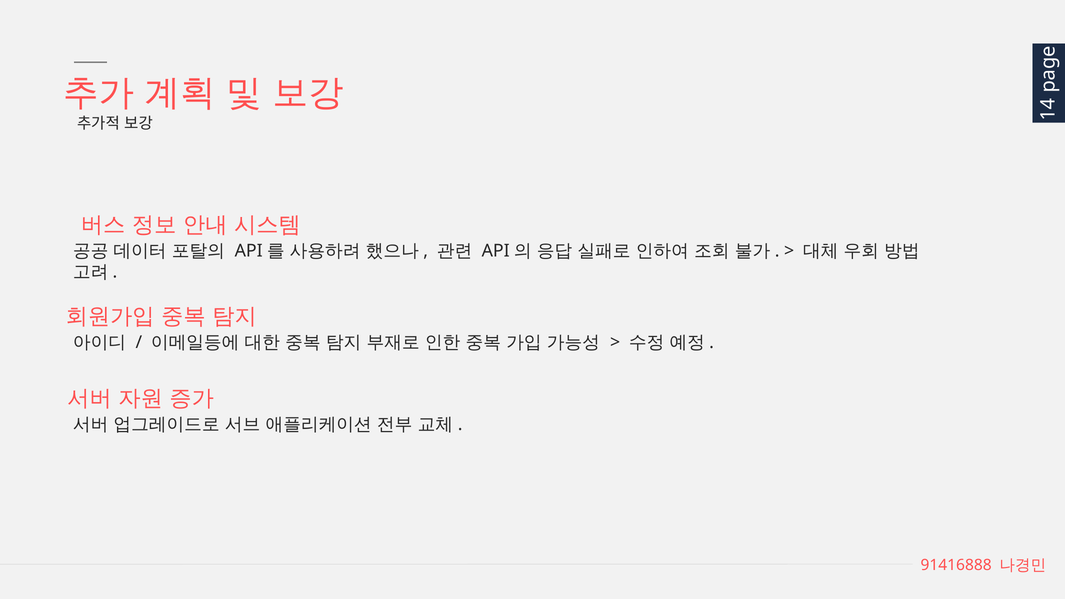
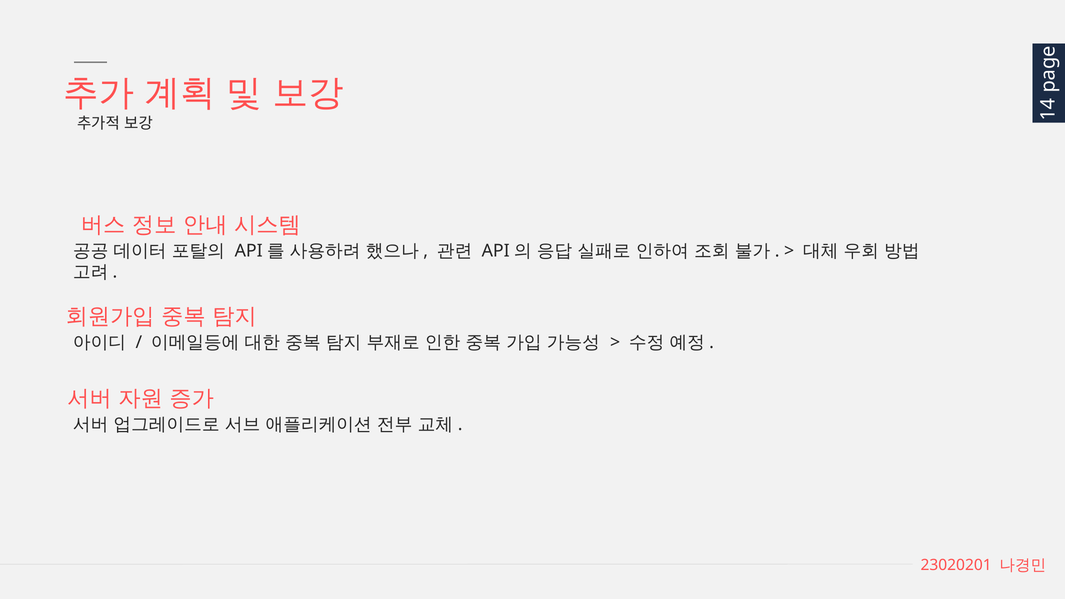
91416888: 91416888 -> 23020201 (956, 565)
